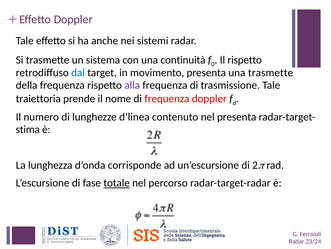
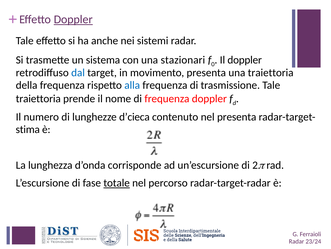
Doppler underline: none -> present (73, 19)
continuità: continuità -> stazionari (183, 60)
Il rispetto: rispetto -> doppler (245, 60)
una trasmette: trasmette -> traiettoria (271, 73)
alla colour: purple -> blue (132, 85)
d’linea: d’linea -> d’cieca (134, 117)
